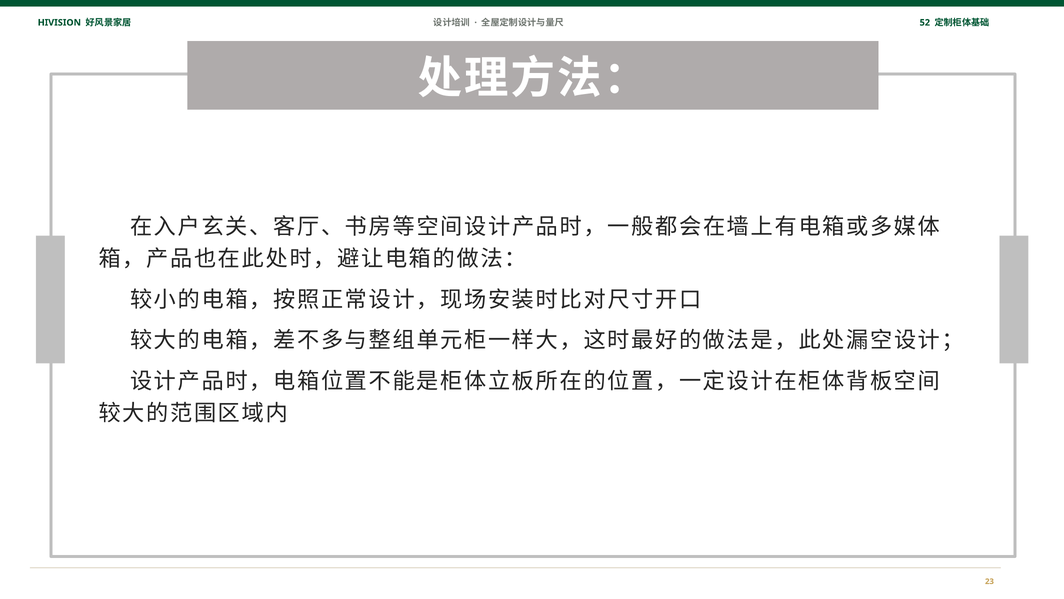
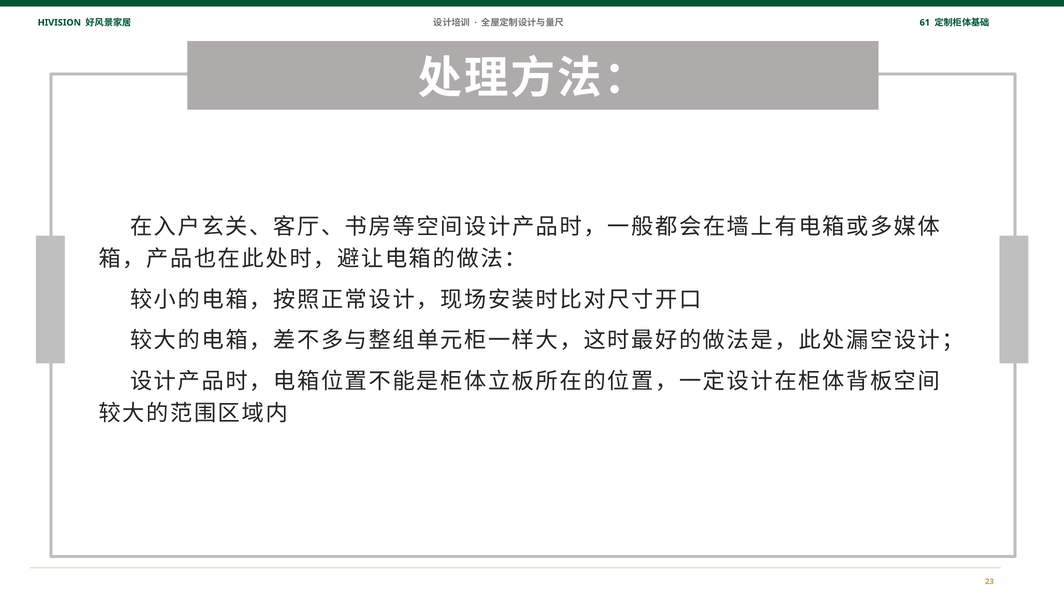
52: 52 -> 61 (925, 23)
